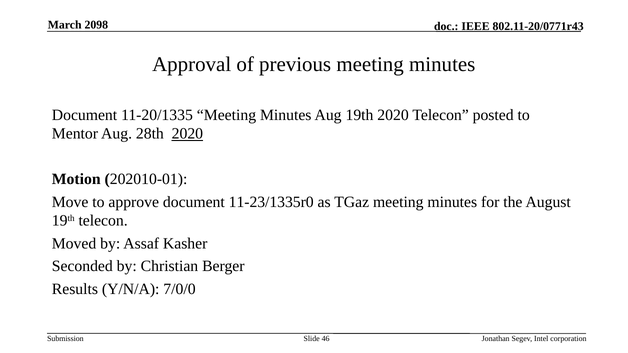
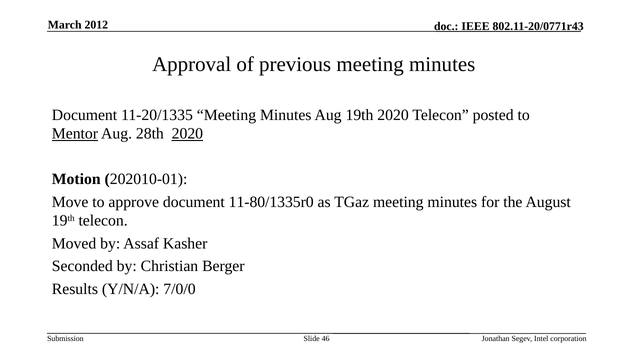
2098: 2098 -> 2012 (96, 25)
Mentor underline: none -> present (75, 134)
11-23/1335r0: 11-23/1335r0 -> 11-80/1335r0 (271, 202)
